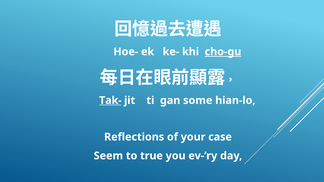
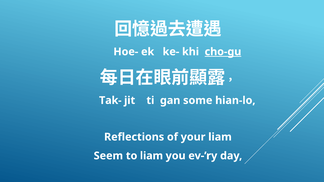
Tak- underline: present -> none (110, 101)
your case: case -> liam (220, 137)
to true: true -> liam (152, 156)
